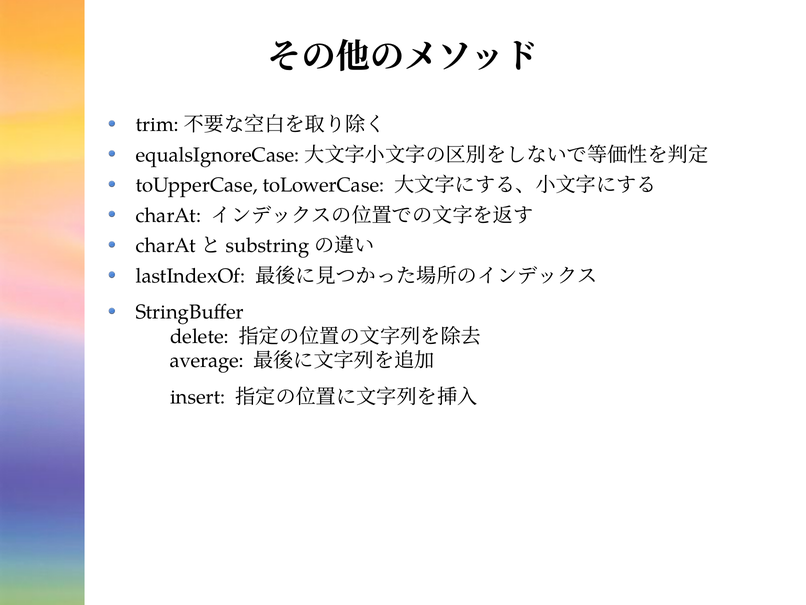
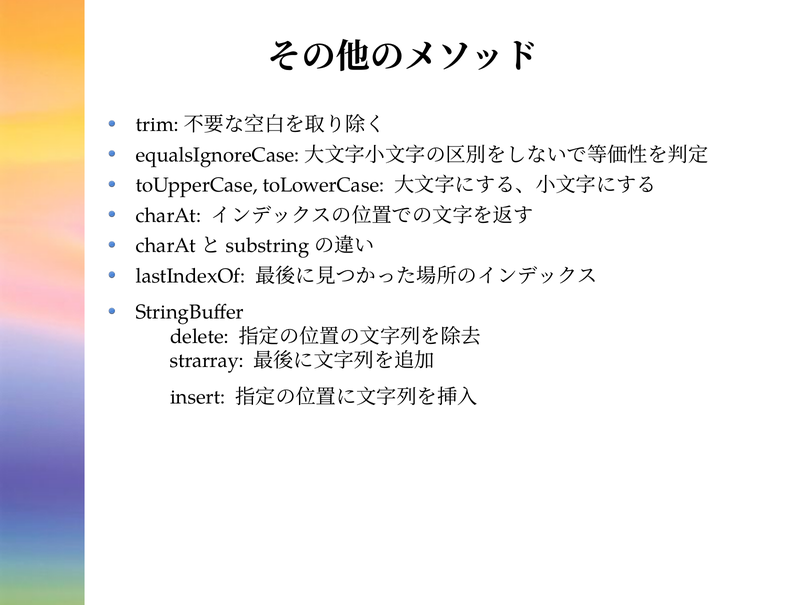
average: average -> strarray (207, 360)
